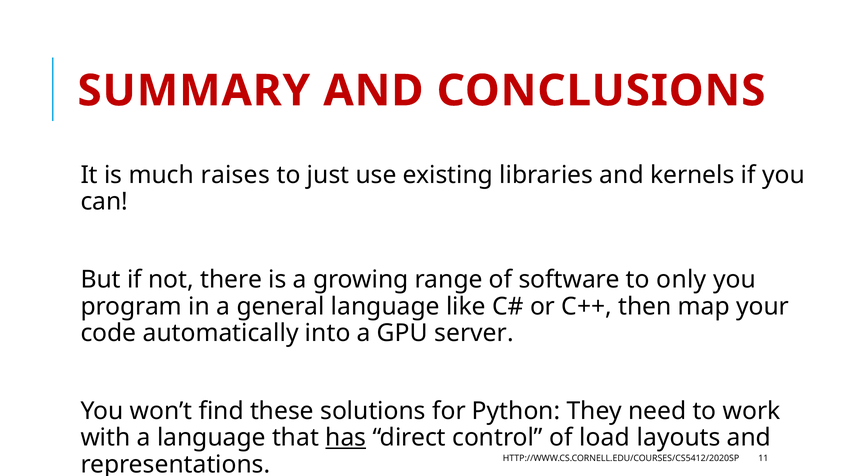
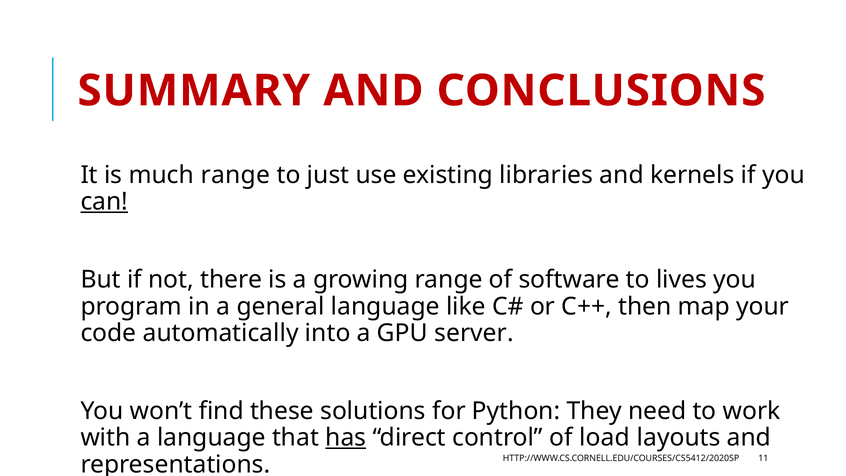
much raises: raises -> range (235, 175)
can underline: none -> present (104, 202)
only: only -> lives (681, 280)
